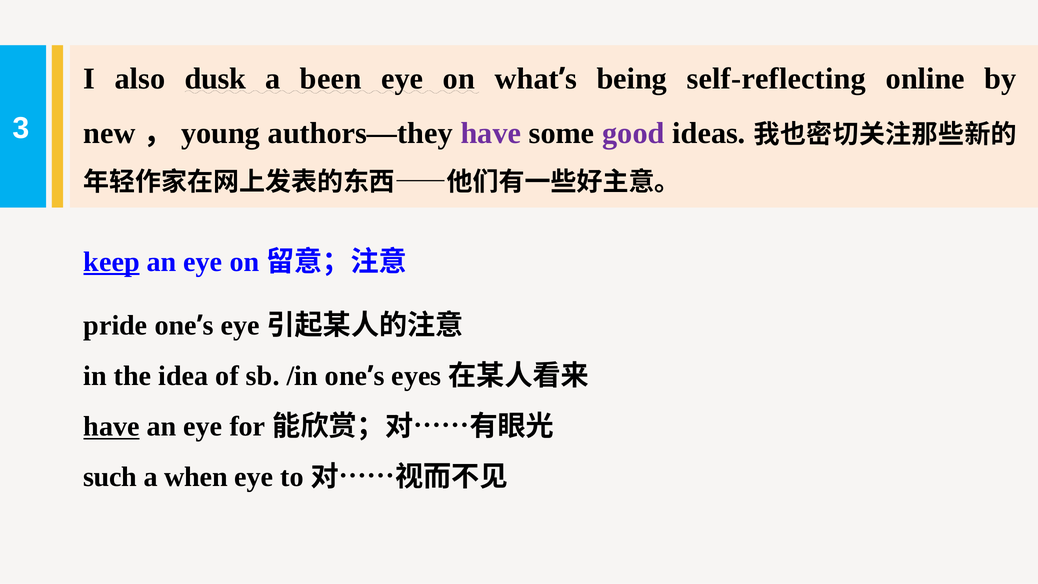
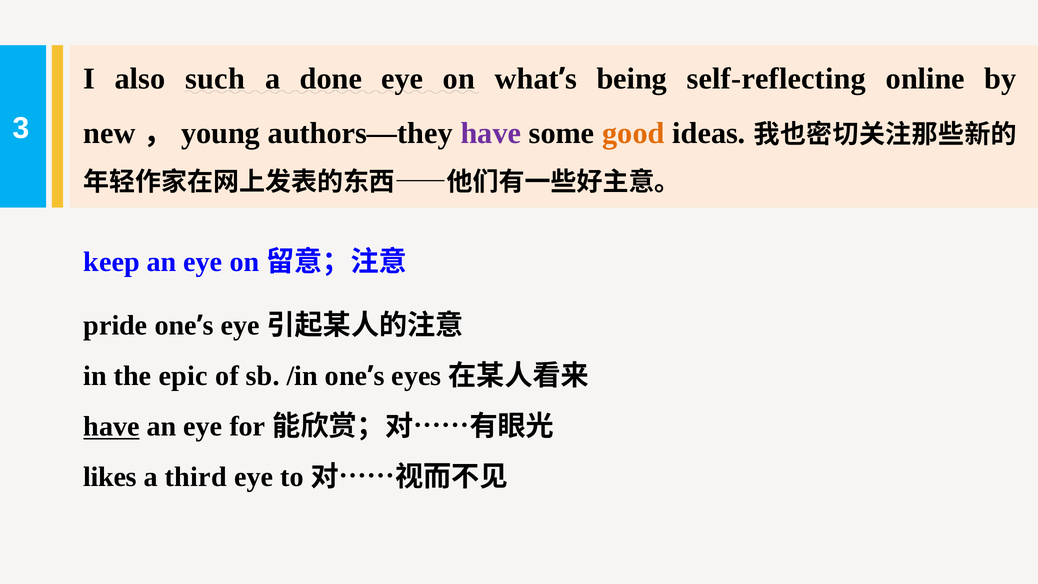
dusk: dusk -> such (215, 79)
been: been -> done (331, 79)
good colour: purple -> orange (633, 133)
keep underline: present -> none (112, 262)
idea: idea -> epic (183, 376)
such: such -> likes (110, 477)
when: when -> third (196, 477)
